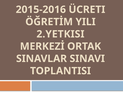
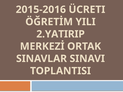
2.YETKISI: 2.YETKISI -> 2.YATIRIP (61, 34)
